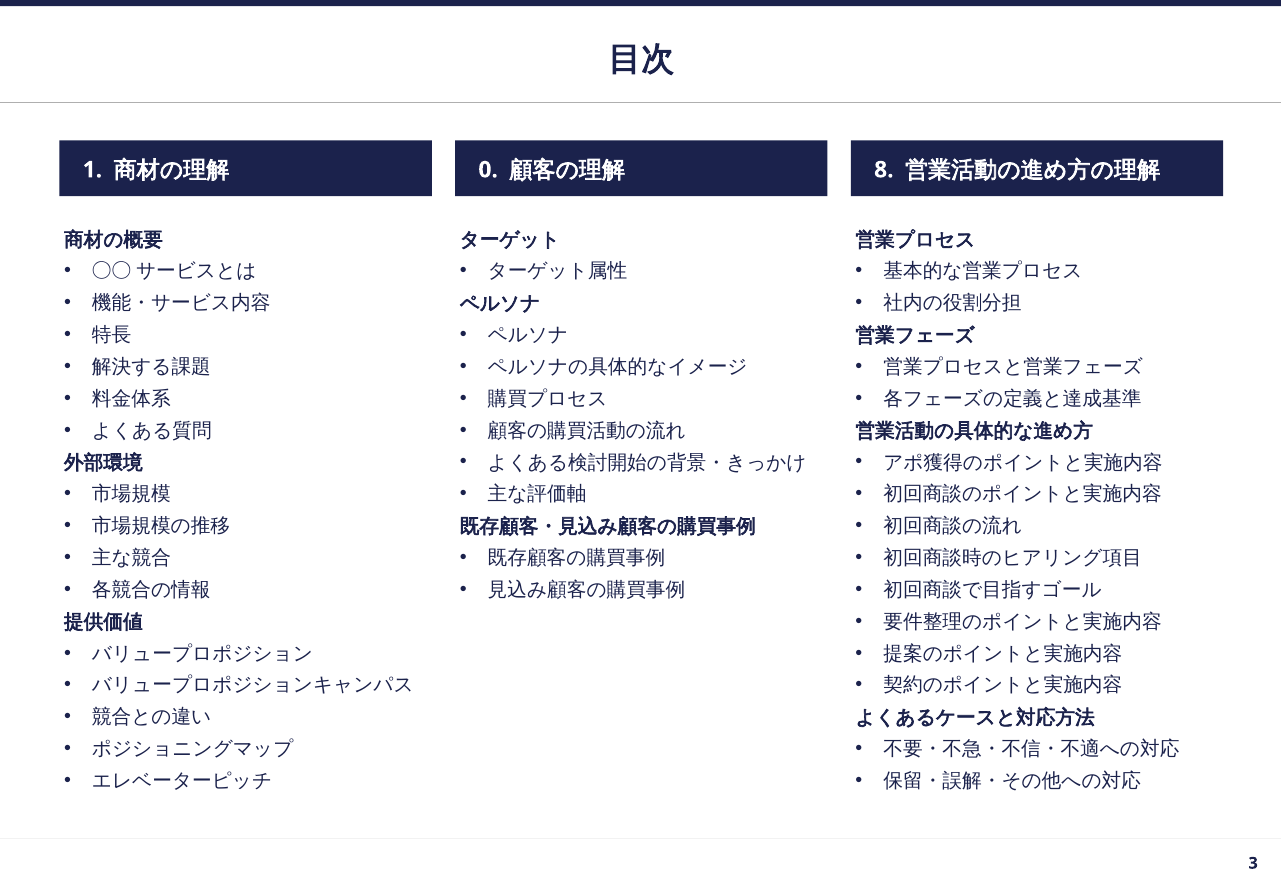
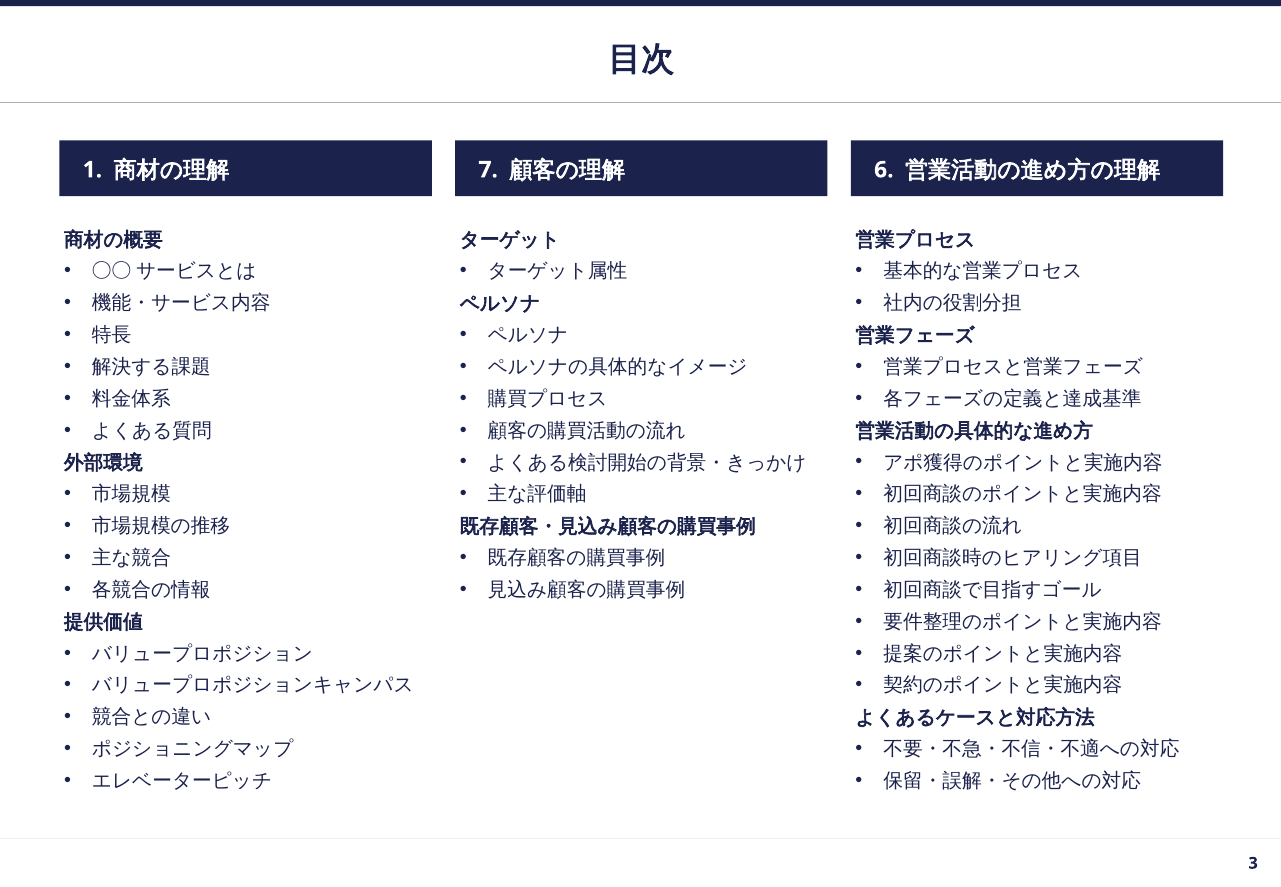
0: 0 -> 7 (488, 170)
8: 8 -> 6 (884, 170)
